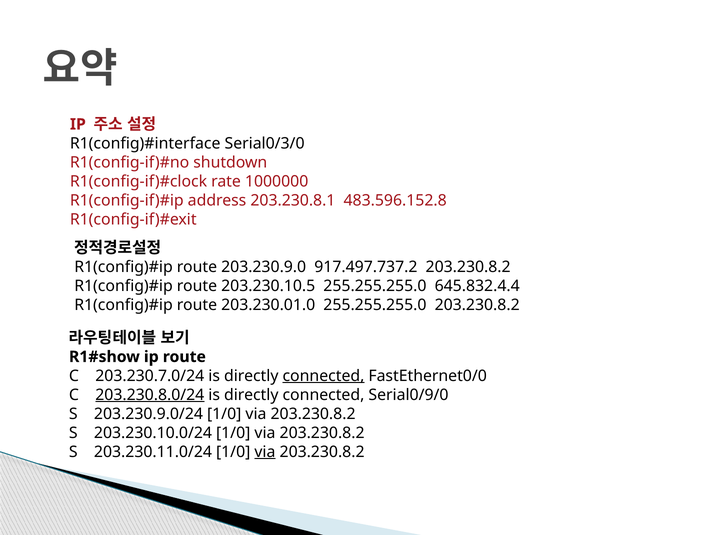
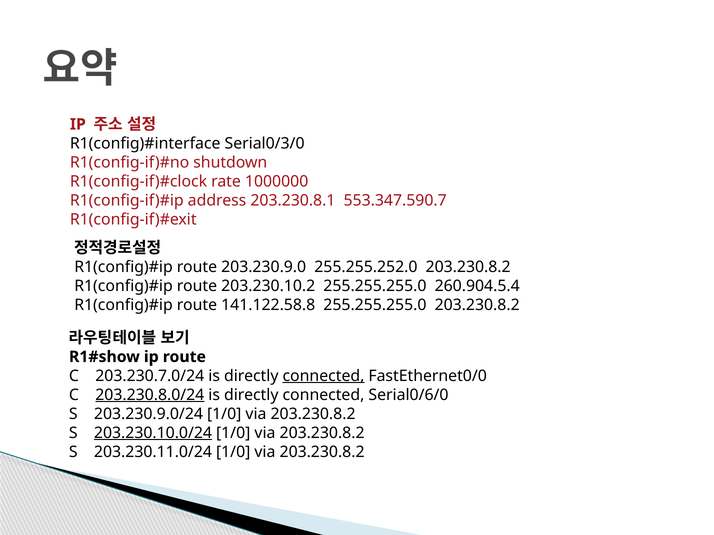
483.596.152.8: 483.596.152.8 -> 553.347.590.7 (395, 201)
917.497.737.2: 917.497.737.2 -> 255.255.252.0 (366, 267)
203.230.10.5: 203.230.10.5 -> 203.230.10.2 (268, 286)
645.832.4.4: 645.832.4.4 -> 260.904.5.4 (477, 286)
203.230.01.0: 203.230.01.0 -> 141.122.58.8 (268, 305)
Serial0/9/0: Serial0/9/0 -> Serial0/6/0 (408, 395)
203.230.10.0/24 underline: none -> present (153, 433)
via underline: present -> none (265, 452)
